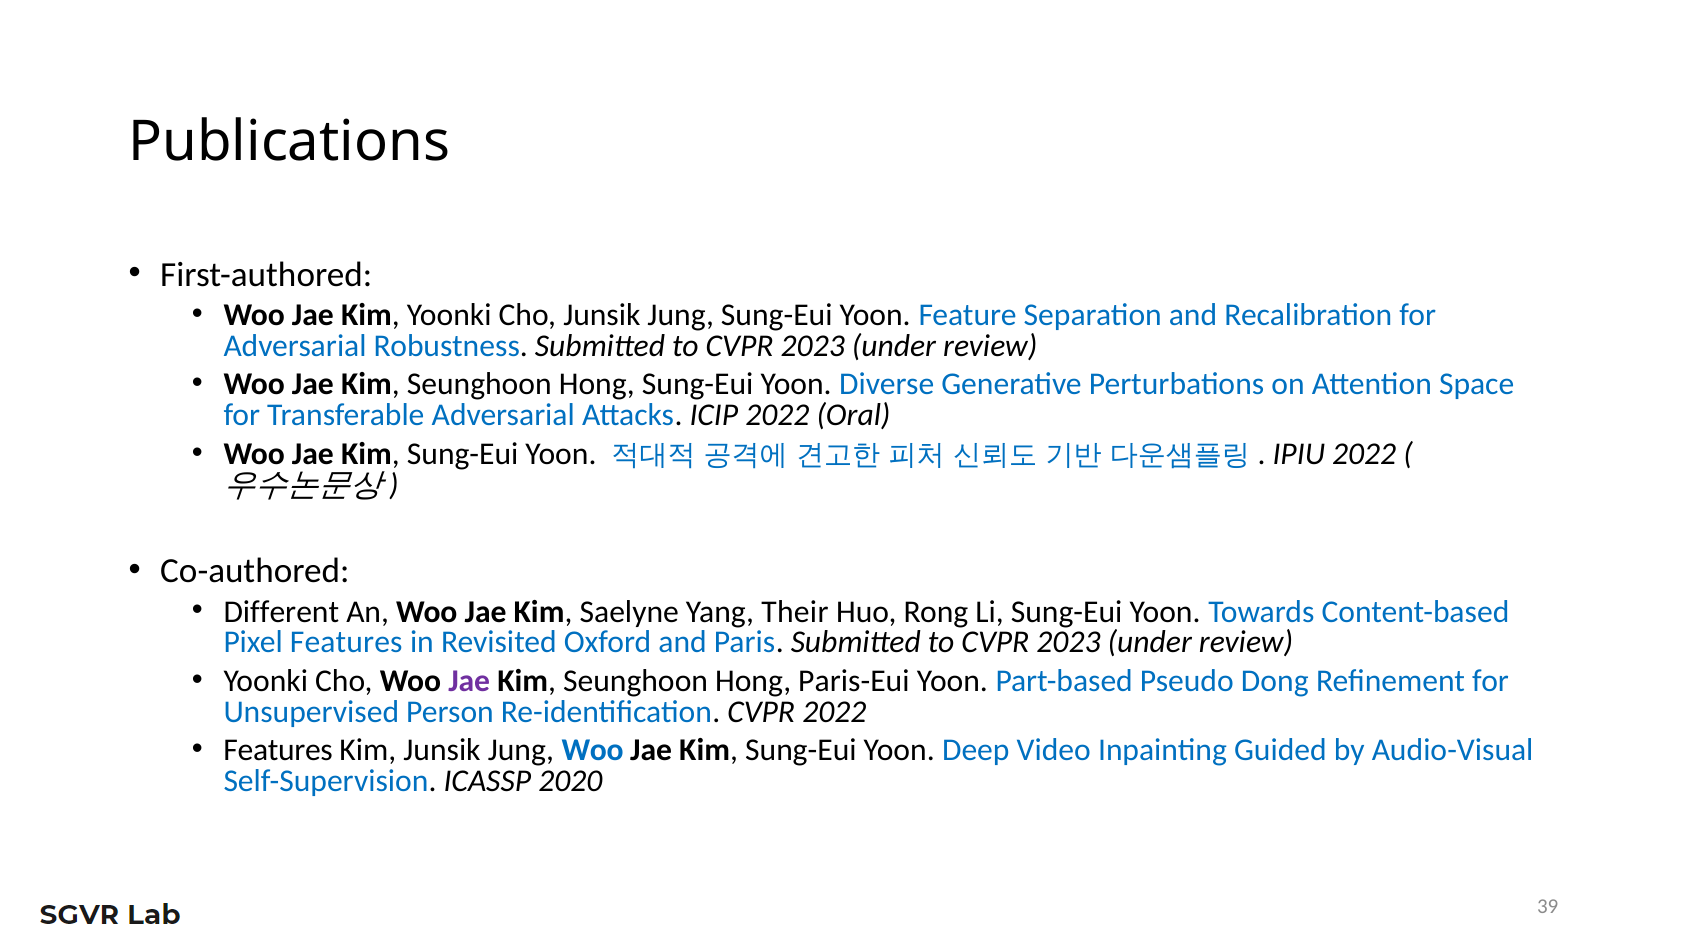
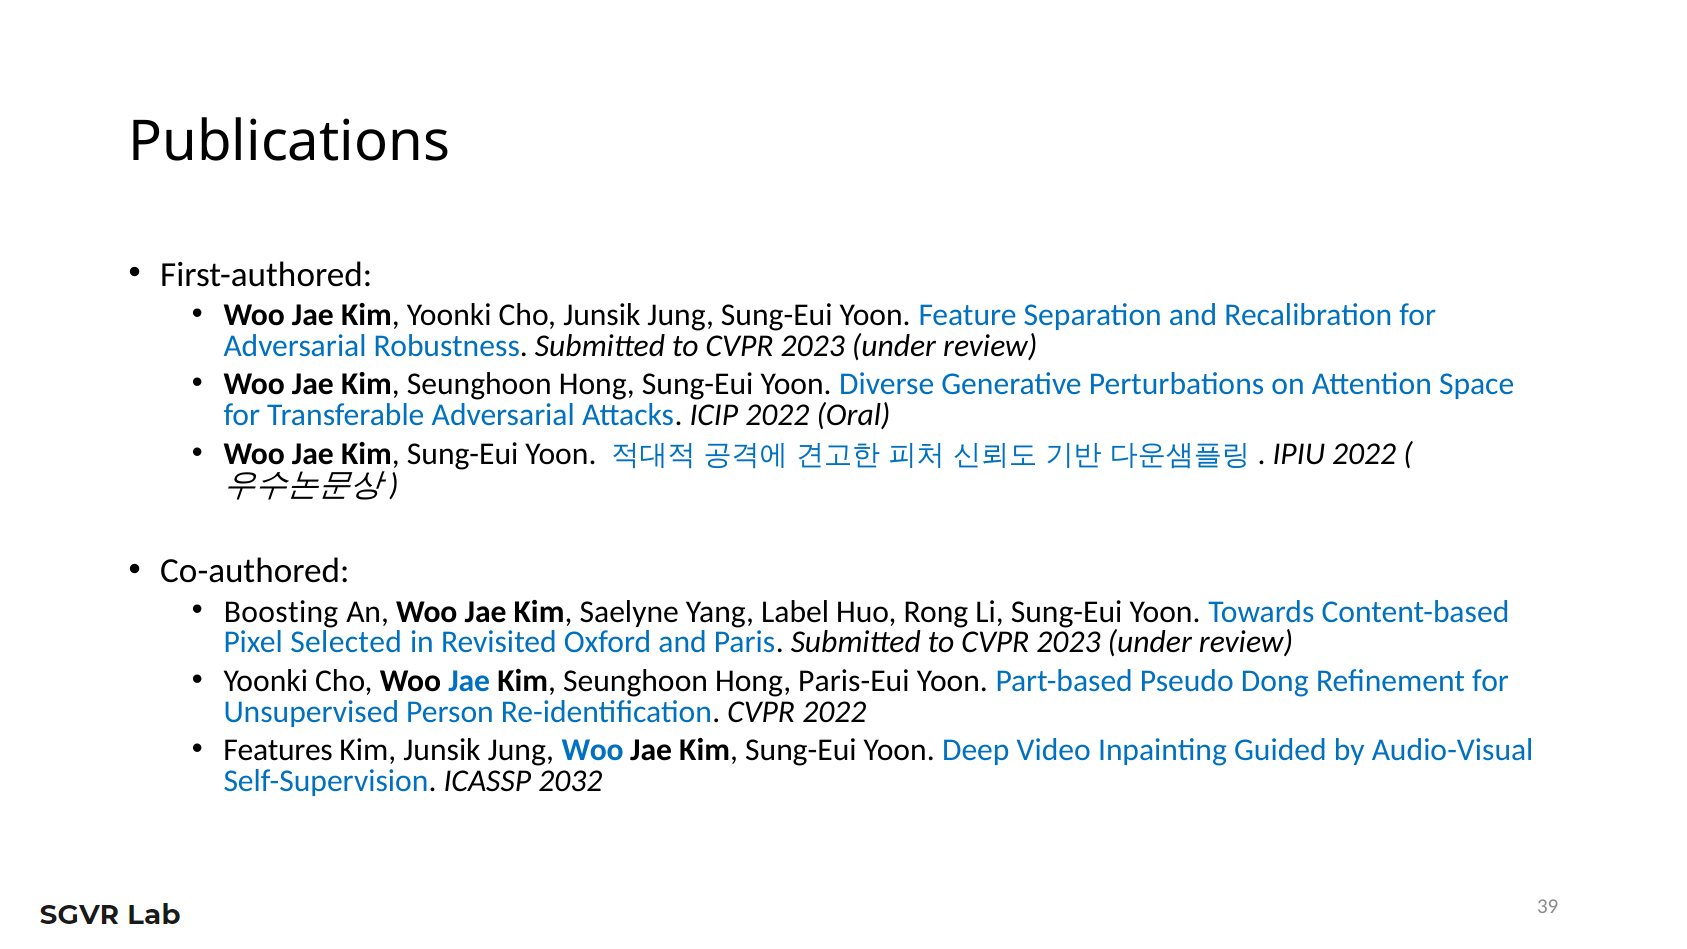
Different: Different -> Boosting (281, 612)
Their: Their -> Label (795, 612)
Pixel Features: Features -> Selected (346, 642)
Jae colour: purple -> blue (469, 681)
2020: 2020 -> 2032 (570, 781)
